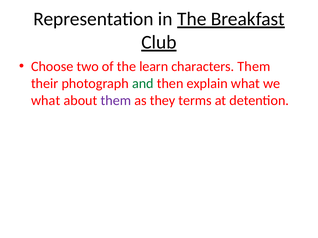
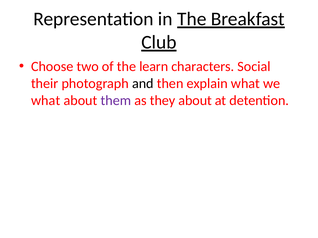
characters Them: Them -> Social (254, 67)
and colour: green -> black (143, 84)
they terms: terms -> about (195, 101)
